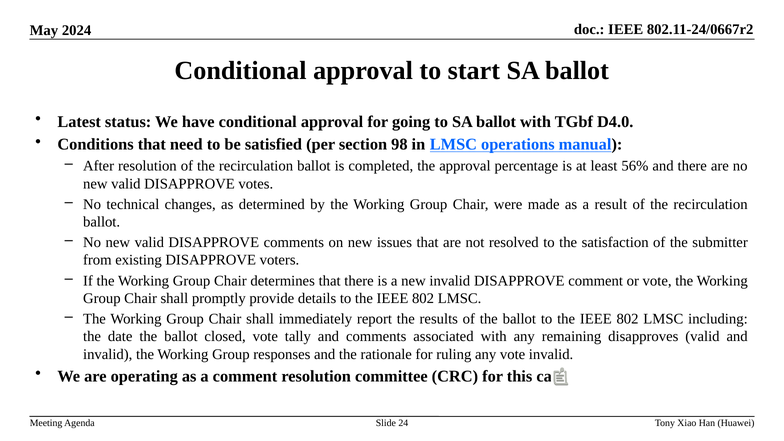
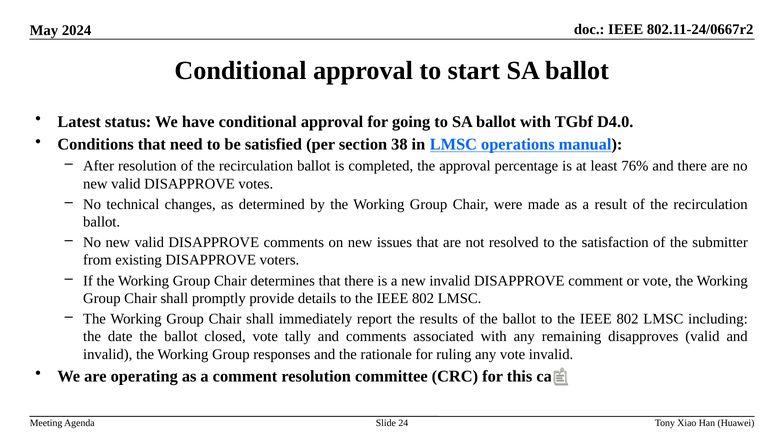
98: 98 -> 38 (399, 145)
56%: 56% -> 76% (635, 166)
